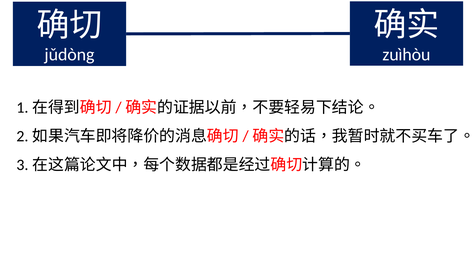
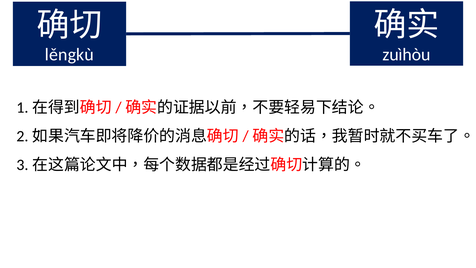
jǔdòng: jǔdòng -> lěngkù (69, 55)
